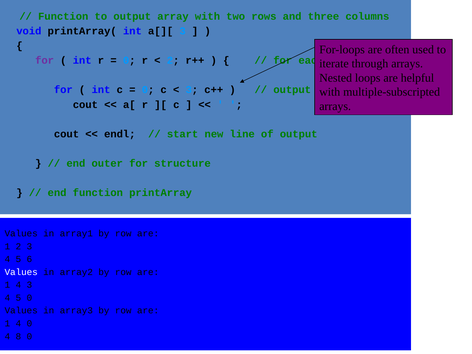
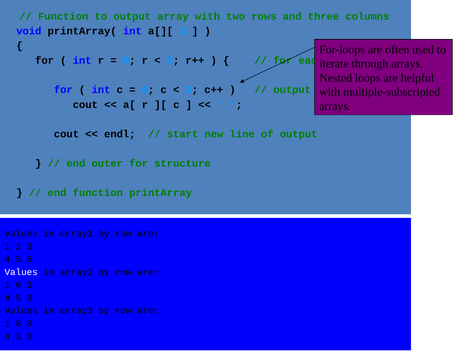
for colour: purple -> black (45, 61)
4: 4 -> 0 (18, 285)
4: 4 -> 8 (18, 323)
4 8: 8 -> 3 (18, 336)
